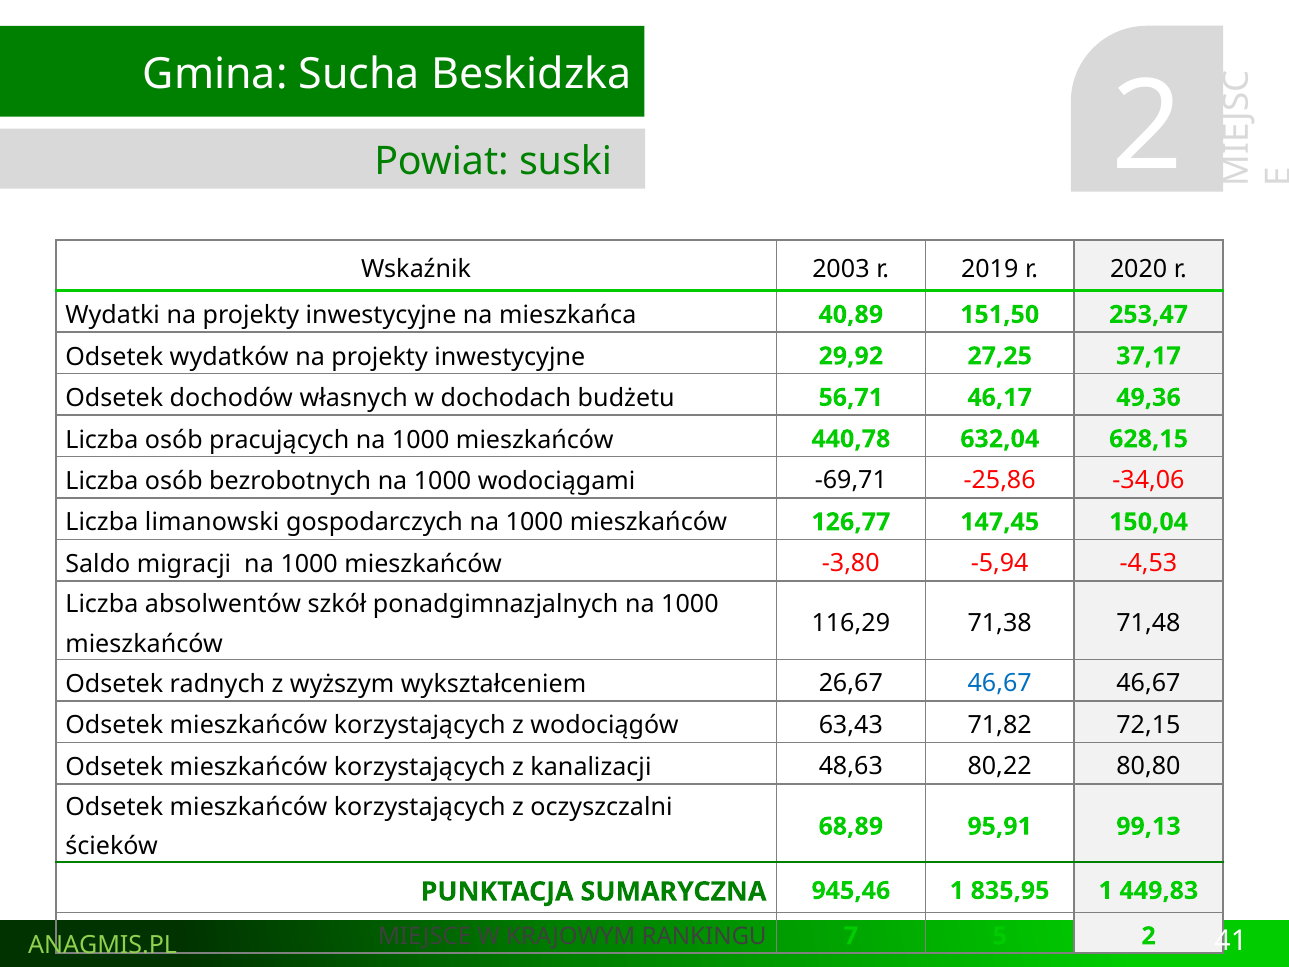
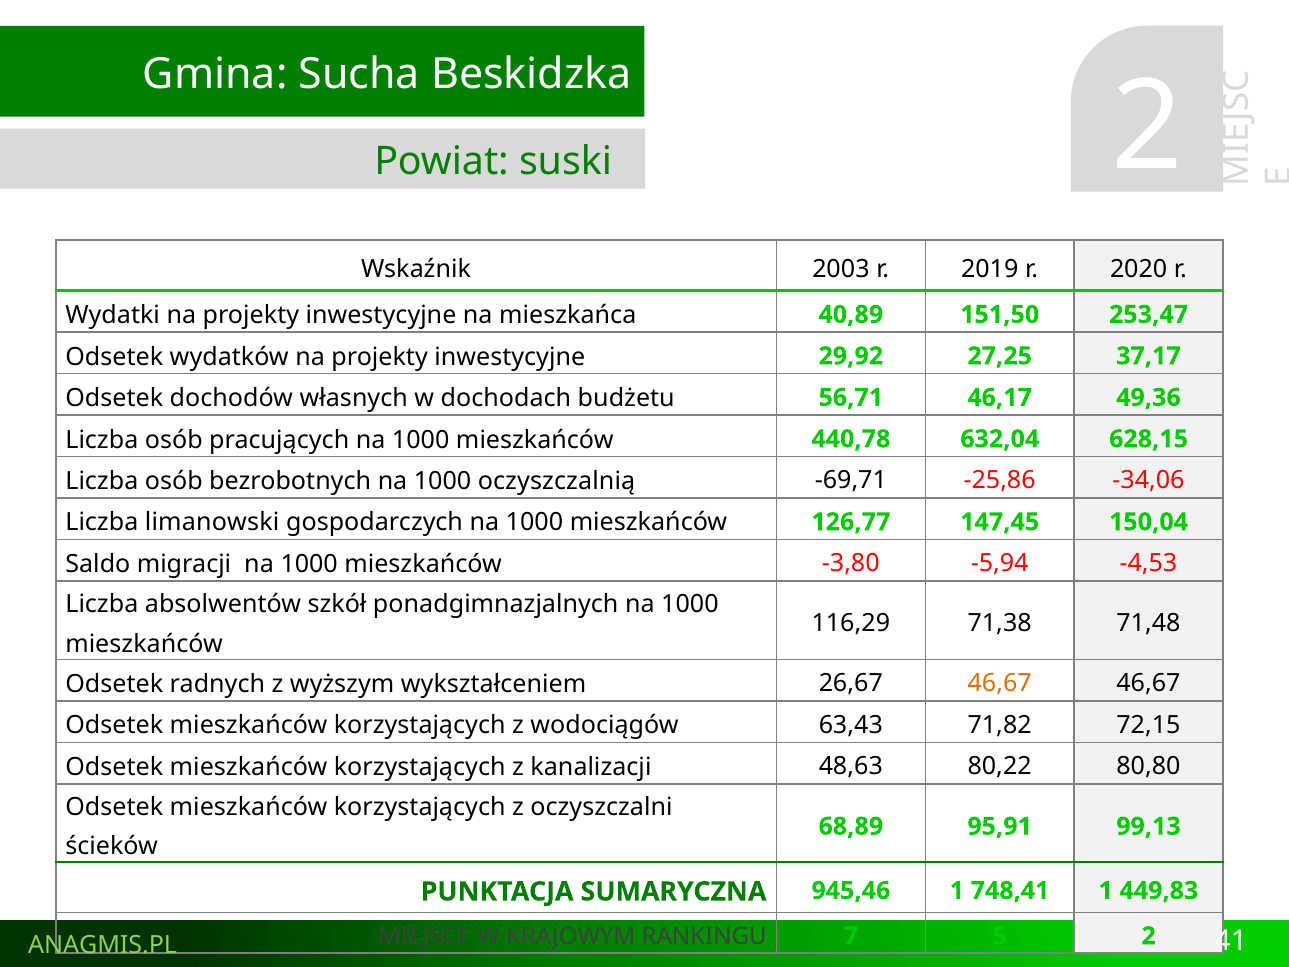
wodociągami: wodociągami -> oczyszczalnią (556, 481)
46,67 colour: blue -> orange (1000, 683)
835,95: 835,95 -> 748,41 (1010, 890)
